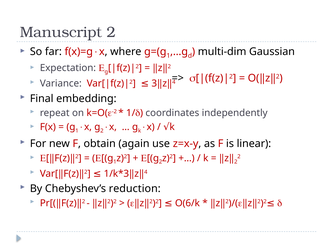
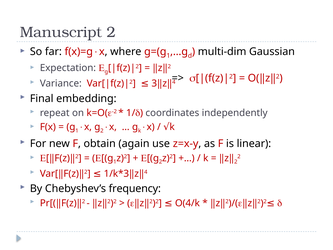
reduction: reduction -> frequency (135, 188)
O(6/k: O(6/k -> O(4/k (187, 203)
